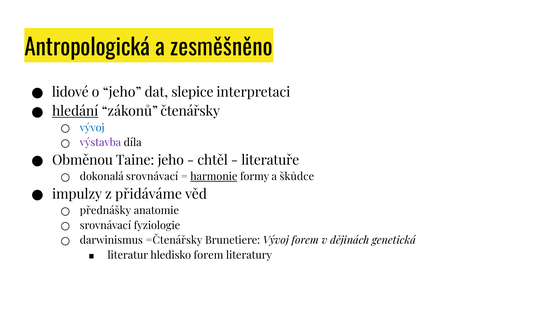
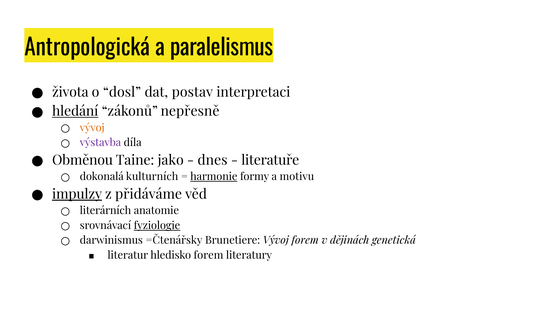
zesměšněno: zesměšněno -> paralelismus (222, 48)
lidové: lidové -> života (70, 92)
o jeho: jeho -> dosl (122, 92)
slepice: slepice -> postav (192, 92)
čtenářsky: čtenářsky -> nepřesně (190, 111)
vývoj colour: blue -> orange (92, 128)
Taine jeho: jeho -> jako (171, 160)
chtěl: chtěl -> dnes (212, 160)
dokonalá srovnávací: srovnávací -> kulturních (152, 176)
škůdce: škůdce -> motivu (297, 176)
impulzy underline: none -> present (77, 194)
přednášky: přednášky -> literárních (105, 210)
fyziologie underline: none -> present (157, 225)
